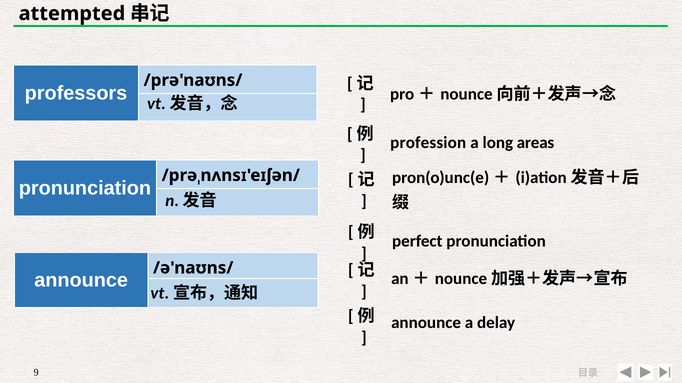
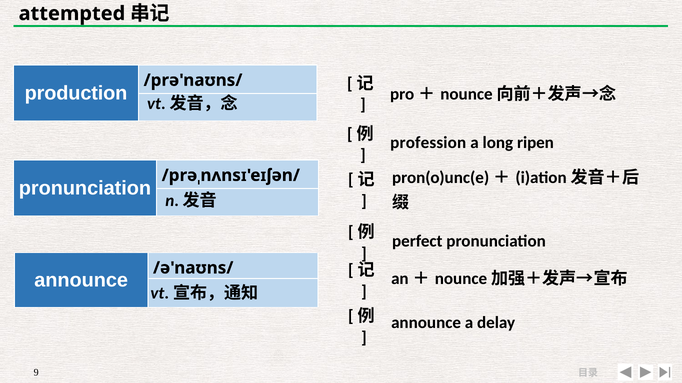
professors: professors -> production (76, 93)
areas: areas -> ripen (535, 143)
